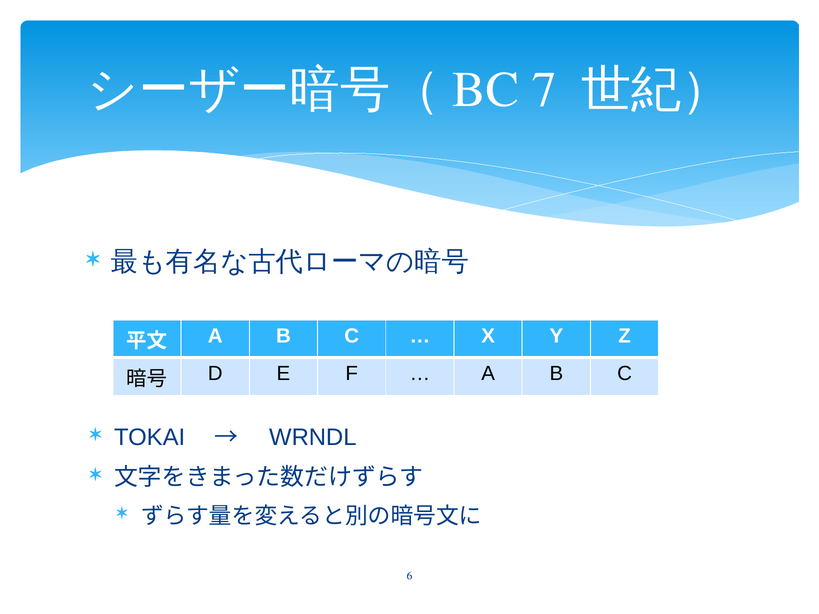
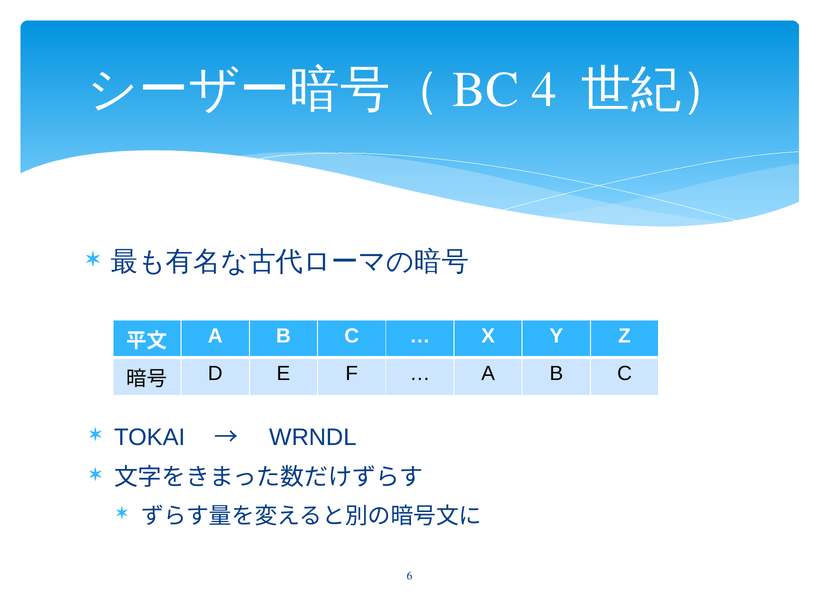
7: 7 -> 4 (544, 90)
